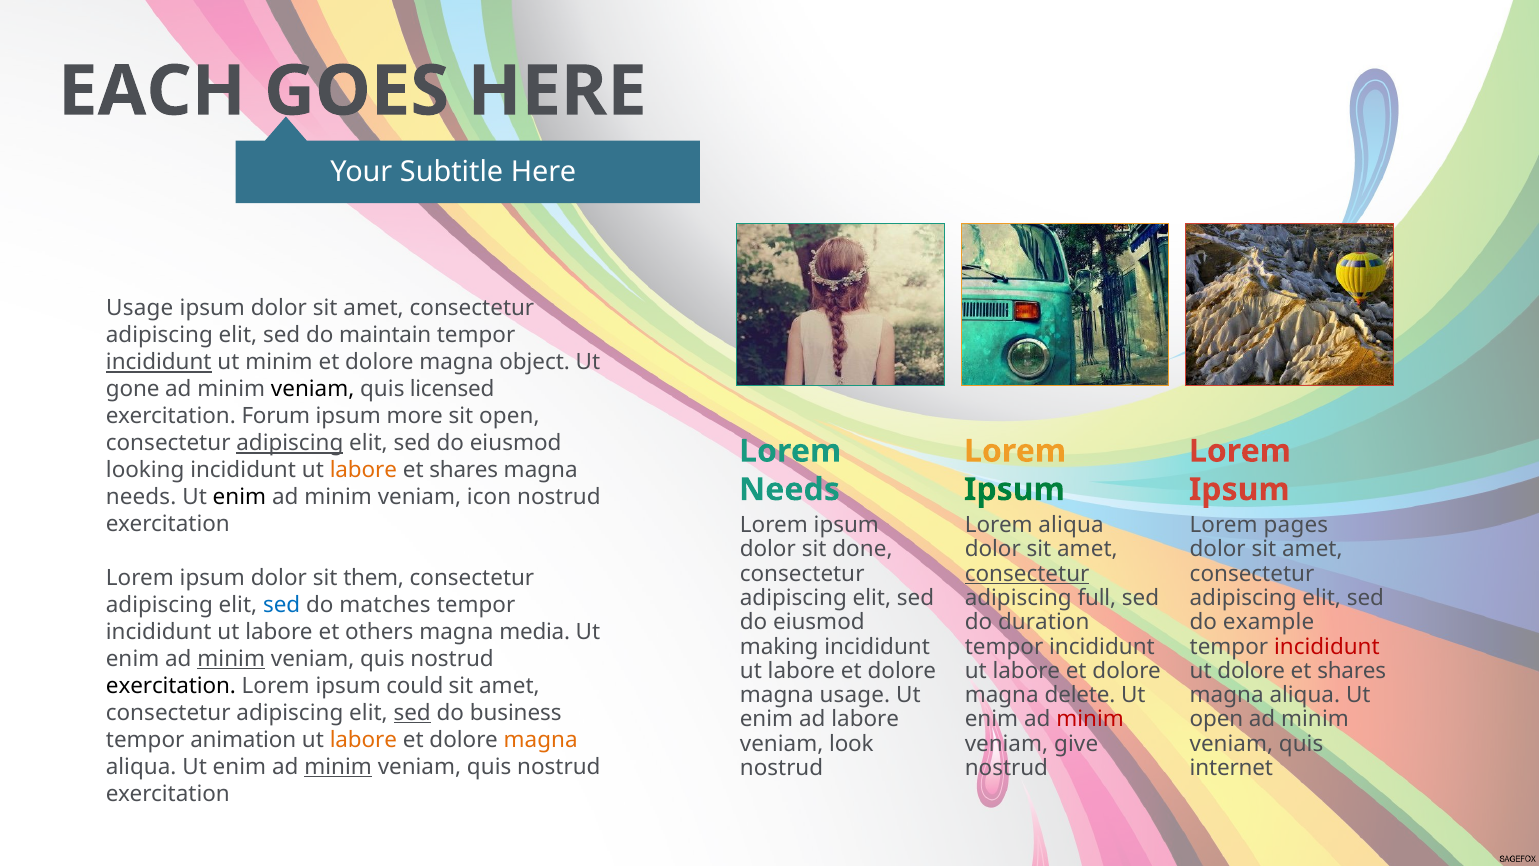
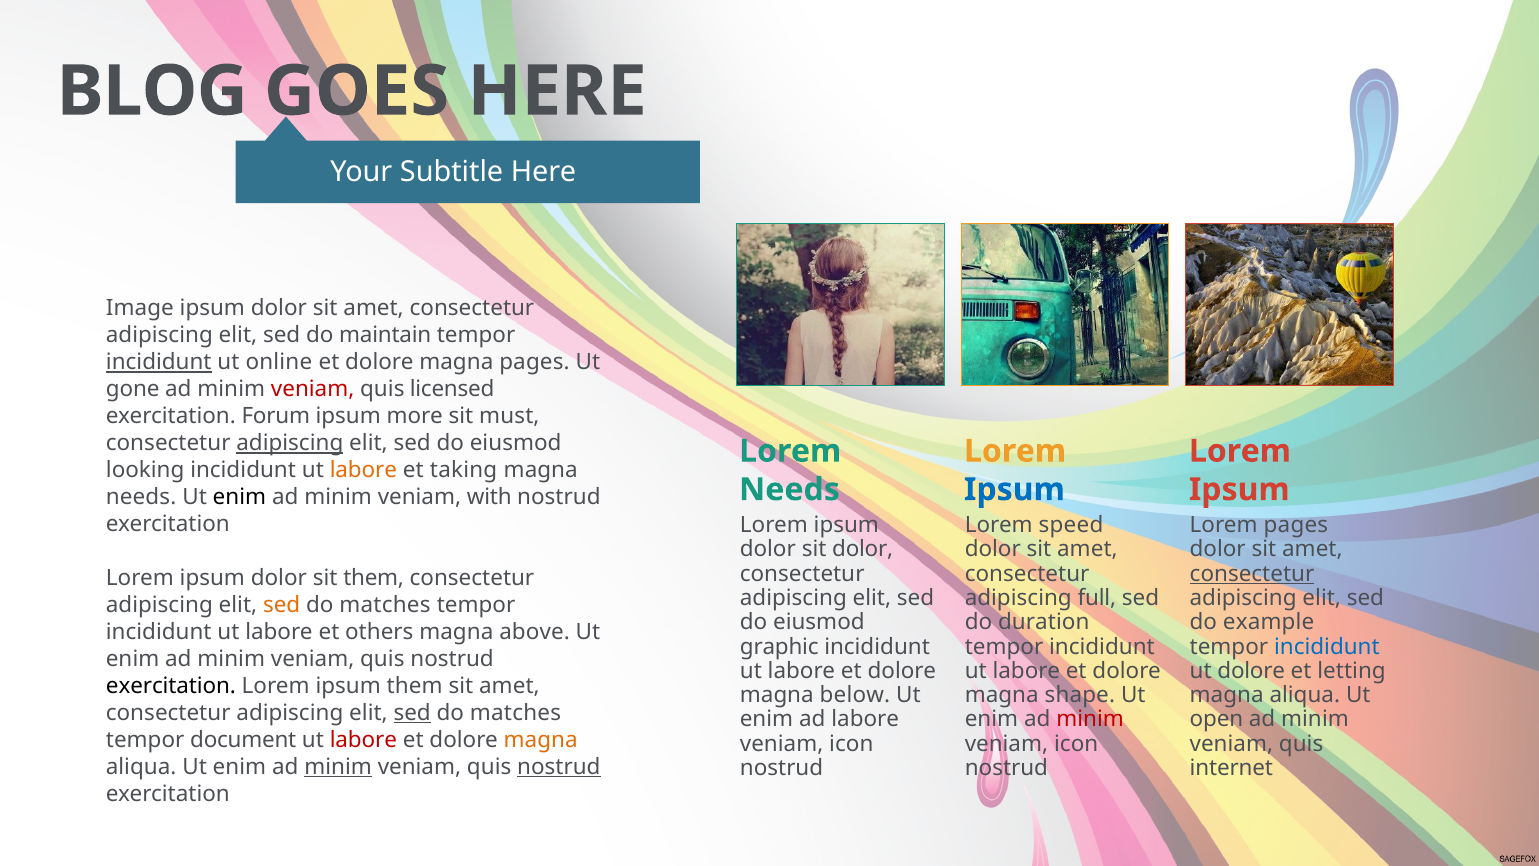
EACH: EACH -> BLOG (152, 91)
Usage: Usage -> Image (140, 308)
ut minim: minim -> online (279, 362)
magna object: object -> pages (535, 362)
veniam colour: black -> red (313, 389)
sit open: open -> must (509, 416)
shares: shares -> taking (464, 470)
Ipsum colour: green -> blue (1014, 489)
icon: icon -> with (489, 497)
Lorem aliqua: aliqua -> speed (1071, 525)
sit done: done -> dolor (863, 549)
consectetur underline: present -> none (1027, 574)
consectetur underline: none -> present (1252, 574)
sed colour: blue -> orange (282, 605)
media: media -> above (535, 632)
making: making -> graphic (779, 646)
incididunt colour: red -> blue (1327, 646)
minim underline: present -> none (231, 659)
shares: shares -> letting (1352, 671)
ipsum could: could -> them (415, 686)
magna usage: usage -> below (855, 695)
delete: delete -> shape (1080, 695)
business: business -> matches (516, 713)
animation: animation -> document (243, 740)
labore colour: orange -> red (363, 740)
look: look -> icon (851, 743)
give: give -> icon (1076, 743)
nostrud underline: none -> present (559, 766)
